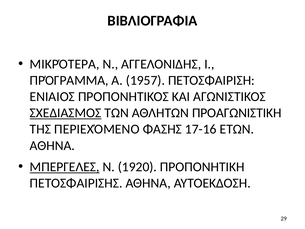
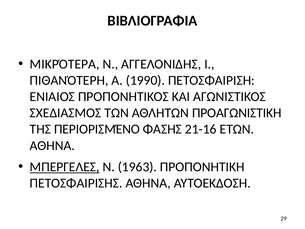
ΠΡΌΓΡΑΜΜΑ: ΠΡΌΓΡΑΜΜΑ -> ΠΙΘΑΝΌΤΕΡΗ (69, 80)
1957: 1957 -> 1990 (145, 80)
ΣΧΕΔΙΑΣΜΟΣ underline: present -> none (66, 113)
ΠΕΡΙΕΧΌΜΕΝΟ: ΠΕΡΙΕΧΌΜΕΝΟ -> ΠΕΡΙΟΡΙΣΜΈΝΟ (97, 129)
17-16: 17-16 -> 21-16 (201, 129)
1920: 1920 -> 1963 (137, 167)
